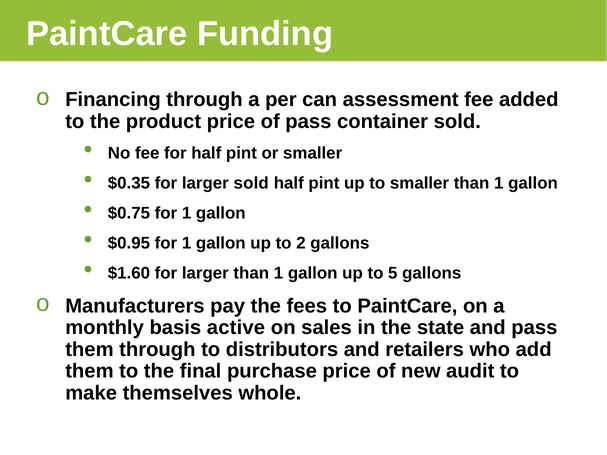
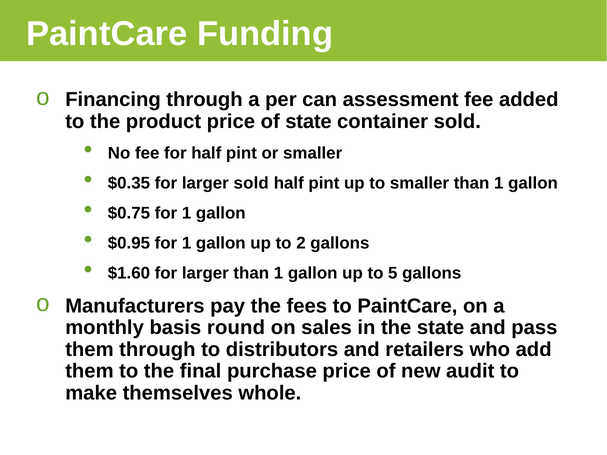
of pass: pass -> state (309, 122)
active: active -> round (236, 328)
